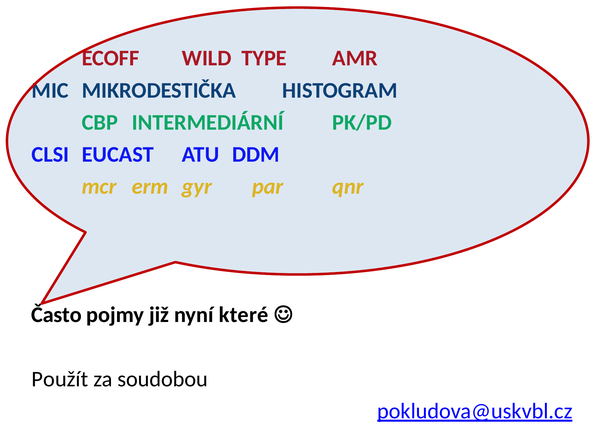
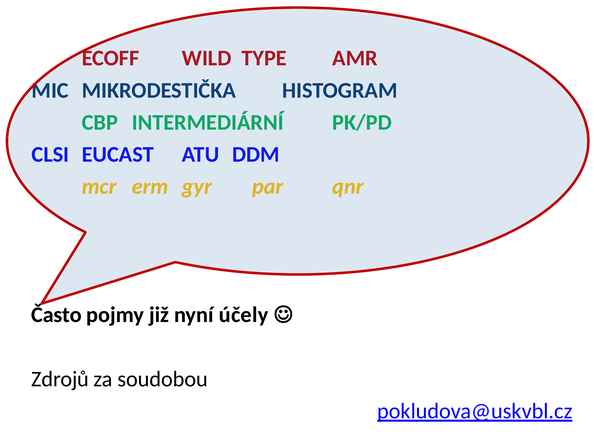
které: které -> účely (244, 315)
Použít: Použít -> Zdrojů (60, 379)
